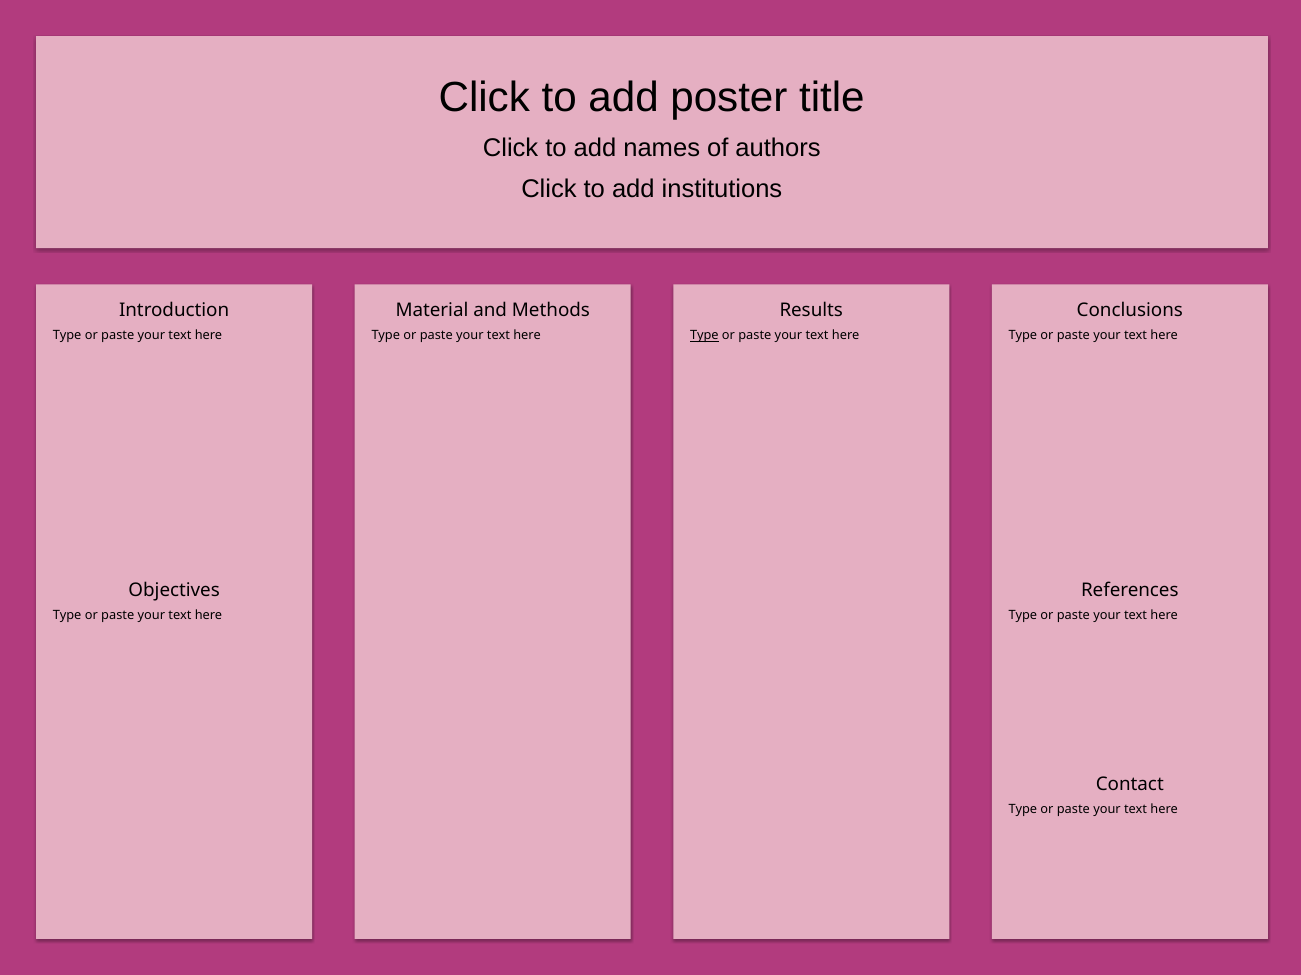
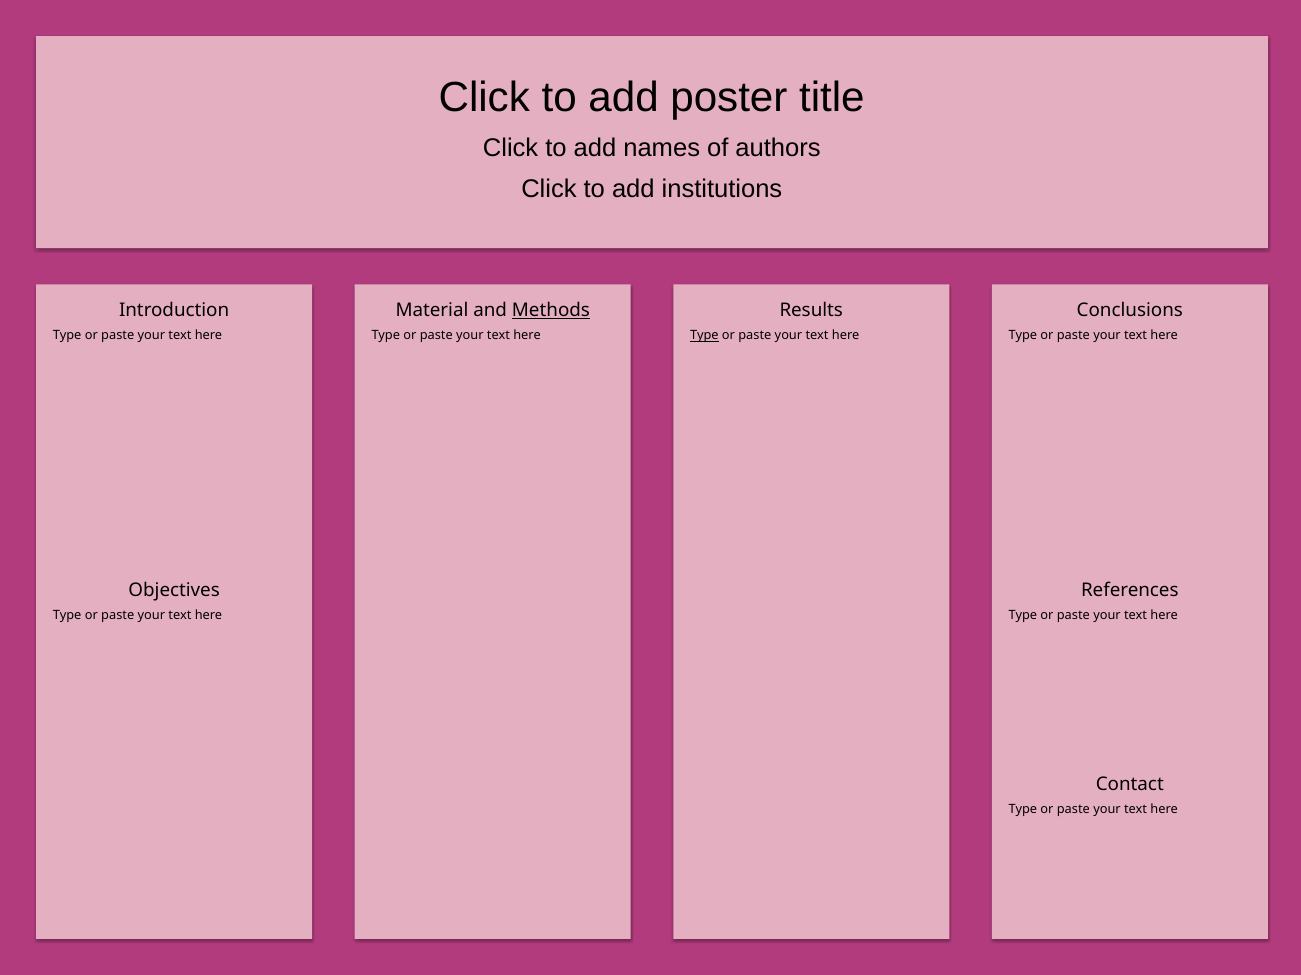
Methods underline: none -> present (551, 310)
